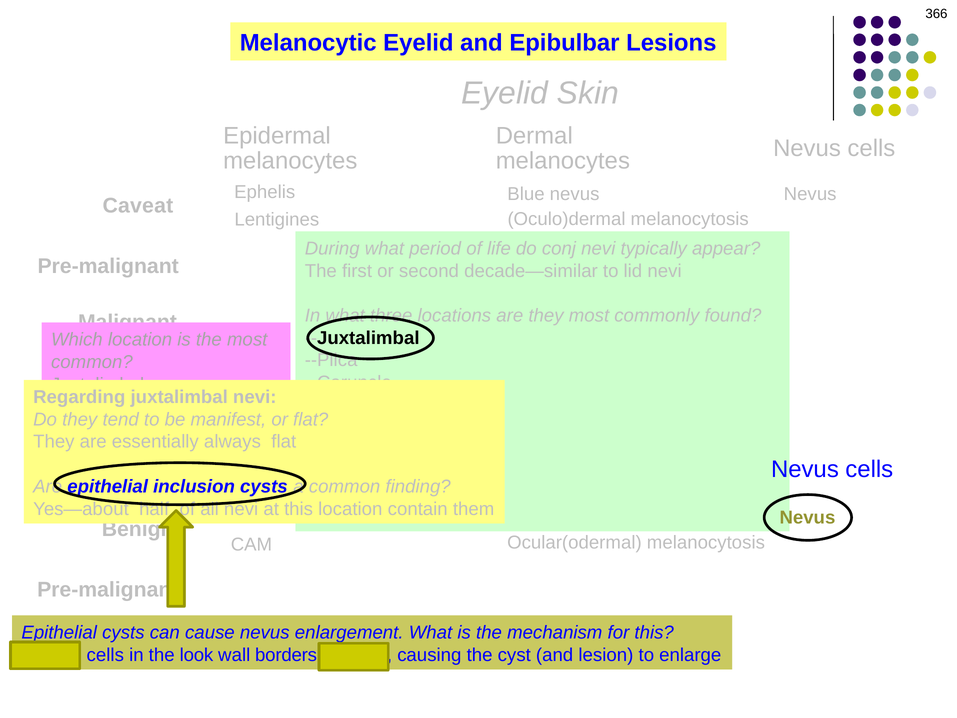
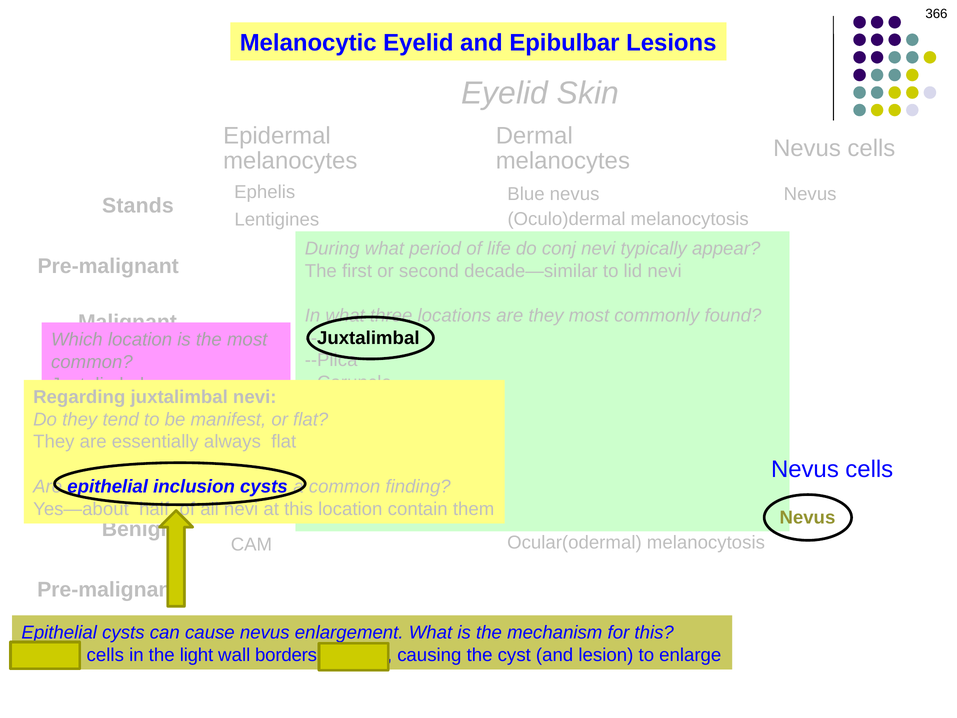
Caveat: Caveat -> Stands (138, 206)
look: look -> light (197, 655)
